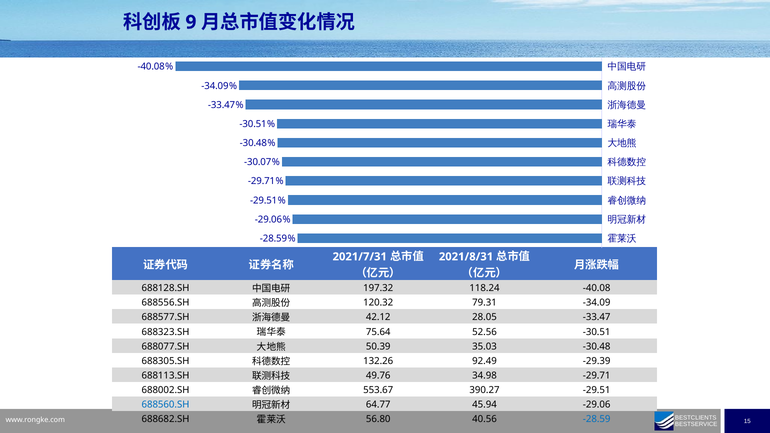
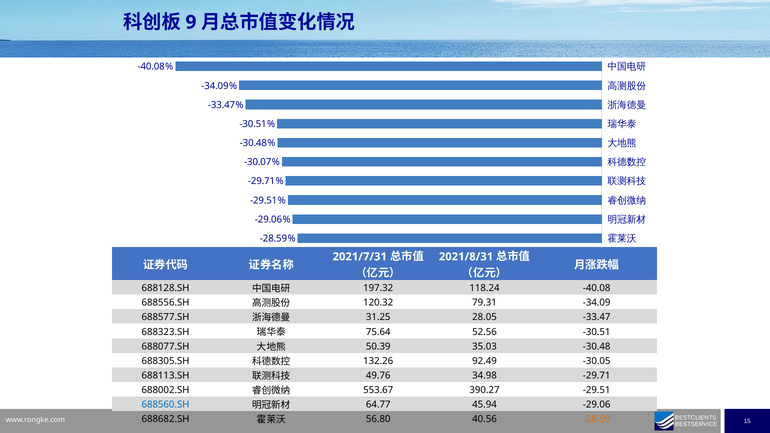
42.12: 42.12 -> 31.25 (378, 317)
-29.39: -29.39 -> -30.05 (597, 361)
-28.59 colour: blue -> orange (597, 419)
